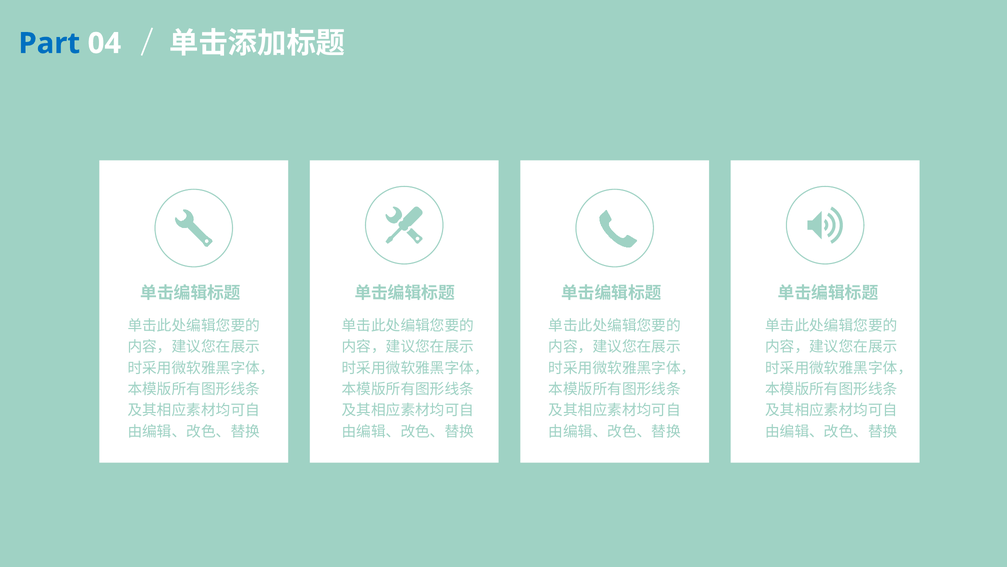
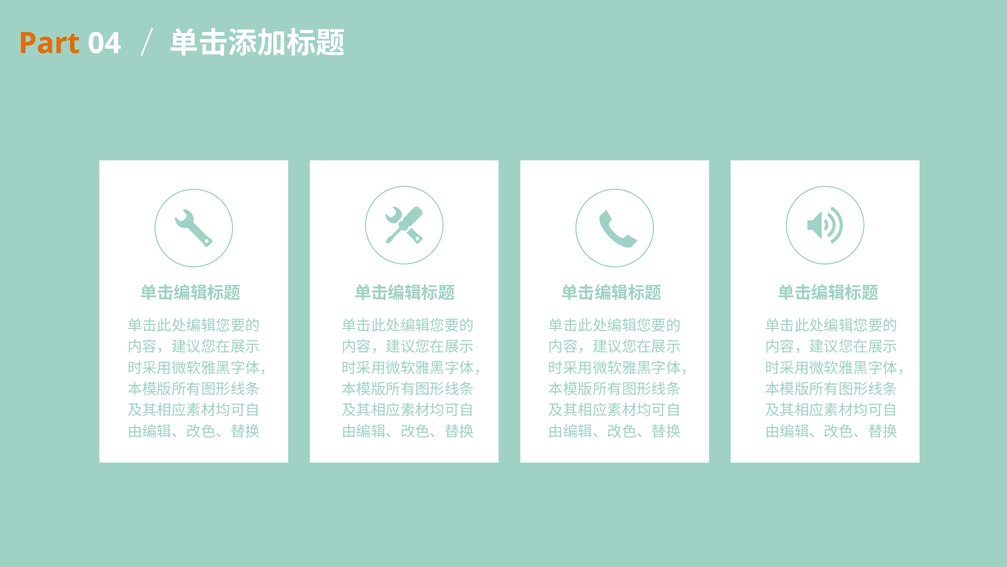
Part colour: blue -> orange (49, 43)
